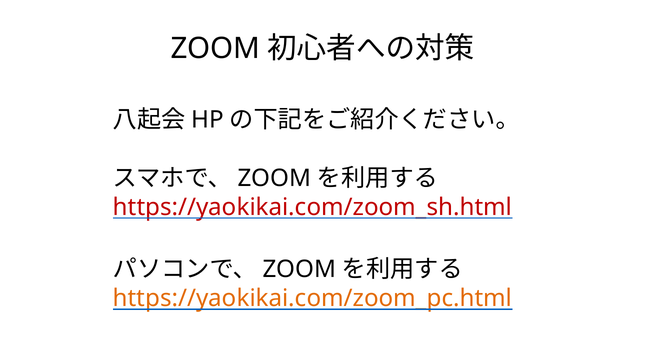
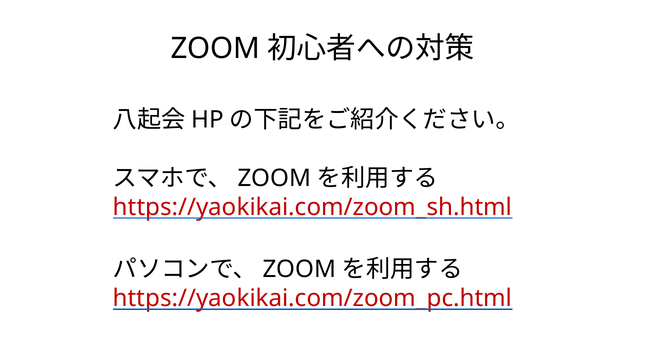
https://yaokikai.com/zoom_pc.html colour: orange -> red (312, 298)
